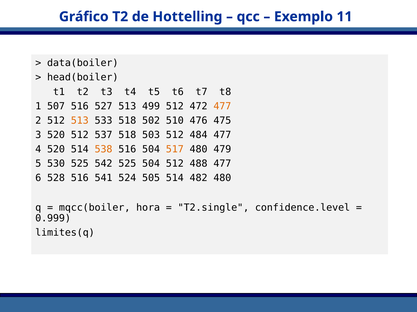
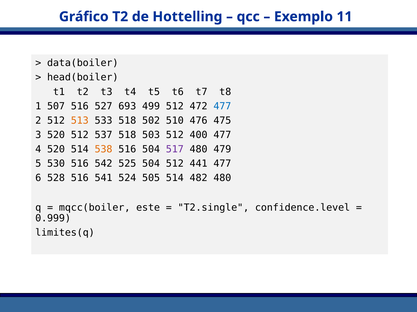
527 513: 513 -> 693 (127, 106)
477 colour: orange -> blue (222, 106)
484: 484 -> 400 (199, 135)
517 colour: orange -> purple (175, 150)
530 525: 525 -> 516 (80, 164)
488: 488 -> 441 (199, 164)
hora: hora -> este (148, 208)
